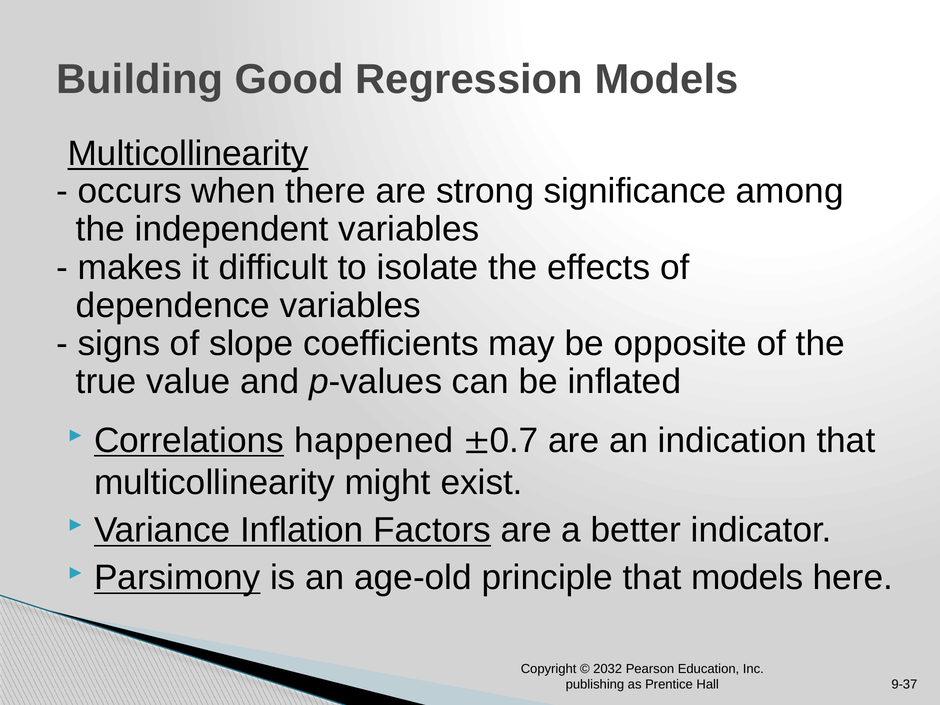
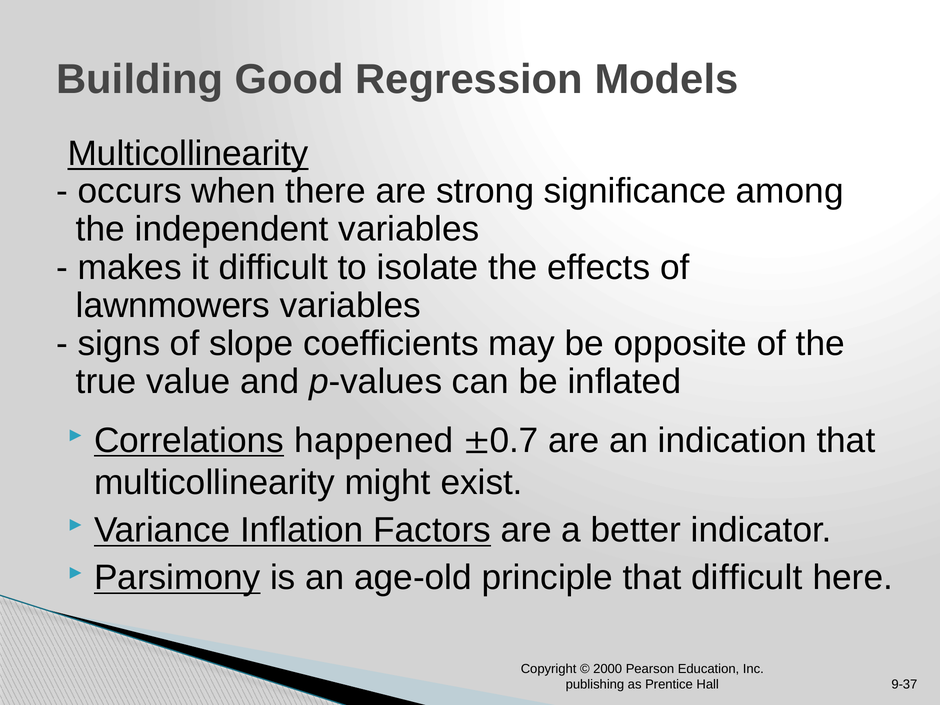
dependence: dependence -> lawnmowers (173, 306)
that models: models -> difficult (747, 578)
2032: 2032 -> 2000 (608, 669)
